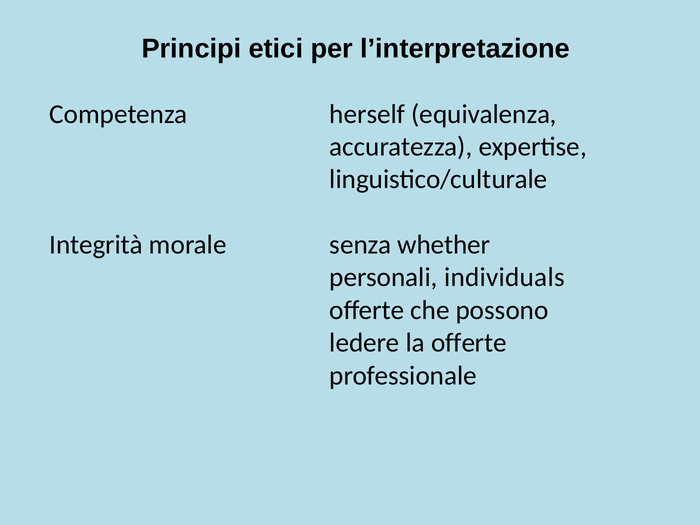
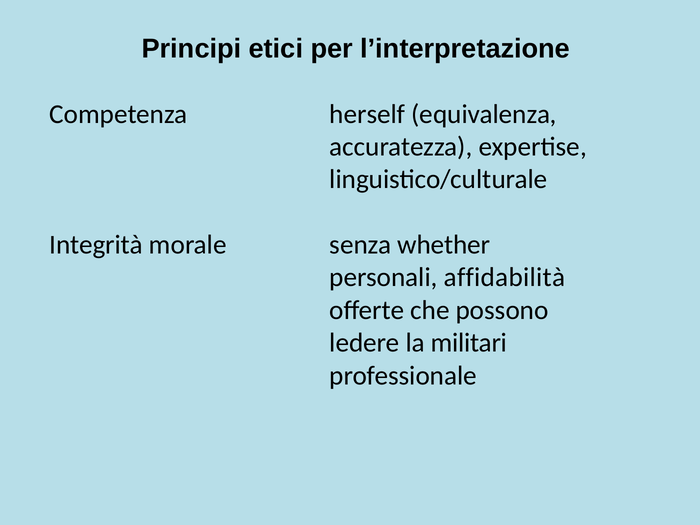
individuals: individuals -> affidabilità (505, 277)
la offerte: offerte -> militari (469, 343)
